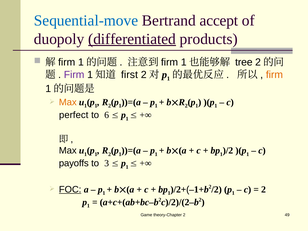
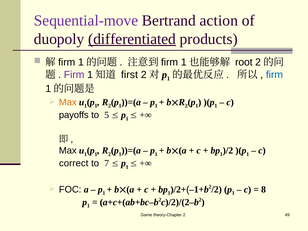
Sequential-move colour: blue -> purple (86, 20)
accept: accept -> action (219, 20)
tree: tree -> root (244, 62)
firm colour: orange -> blue (274, 75)
perfect: perfect -> payoffs (74, 115)
6: 6 -> 5 (107, 115)
payoffs: payoffs -> correct (74, 163)
3: 3 -> 7 (107, 163)
FOC underline: present -> none (70, 189)
2: 2 -> 8 (263, 189)
